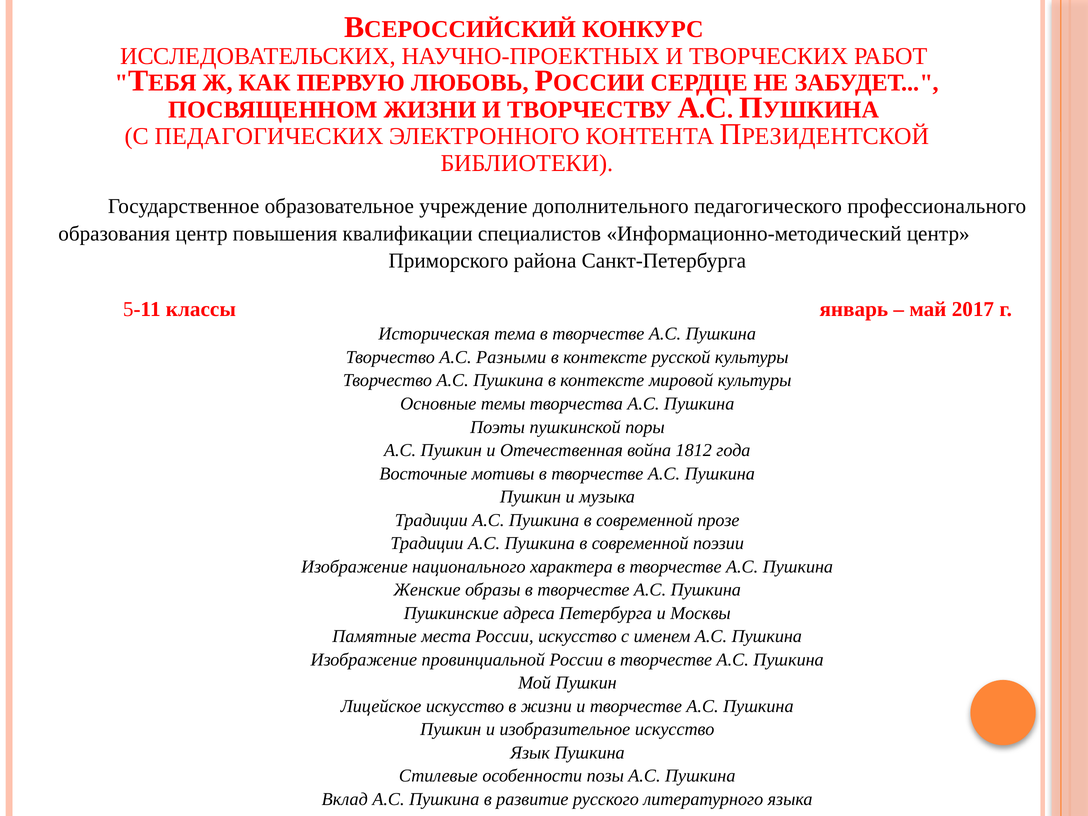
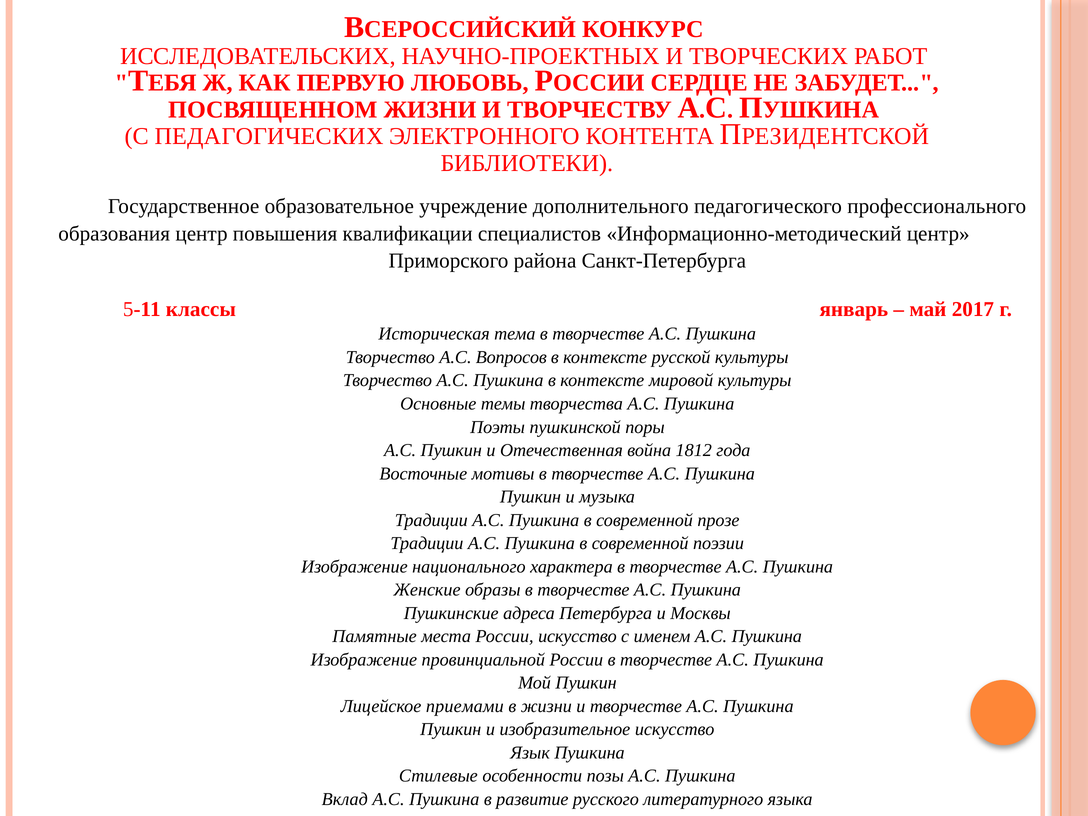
Разными: Разными -> Вопросов (511, 357)
Лицейское искусство: искусство -> приемами (465, 706)
